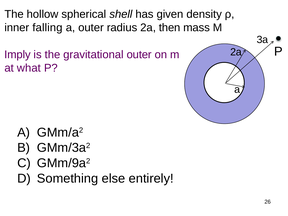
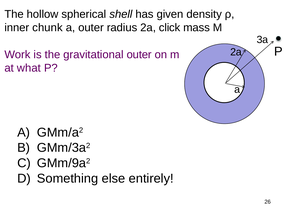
falling: falling -> chunk (48, 28)
then: then -> click (170, 28)
Imply: Imply -> Work (17, 55)
